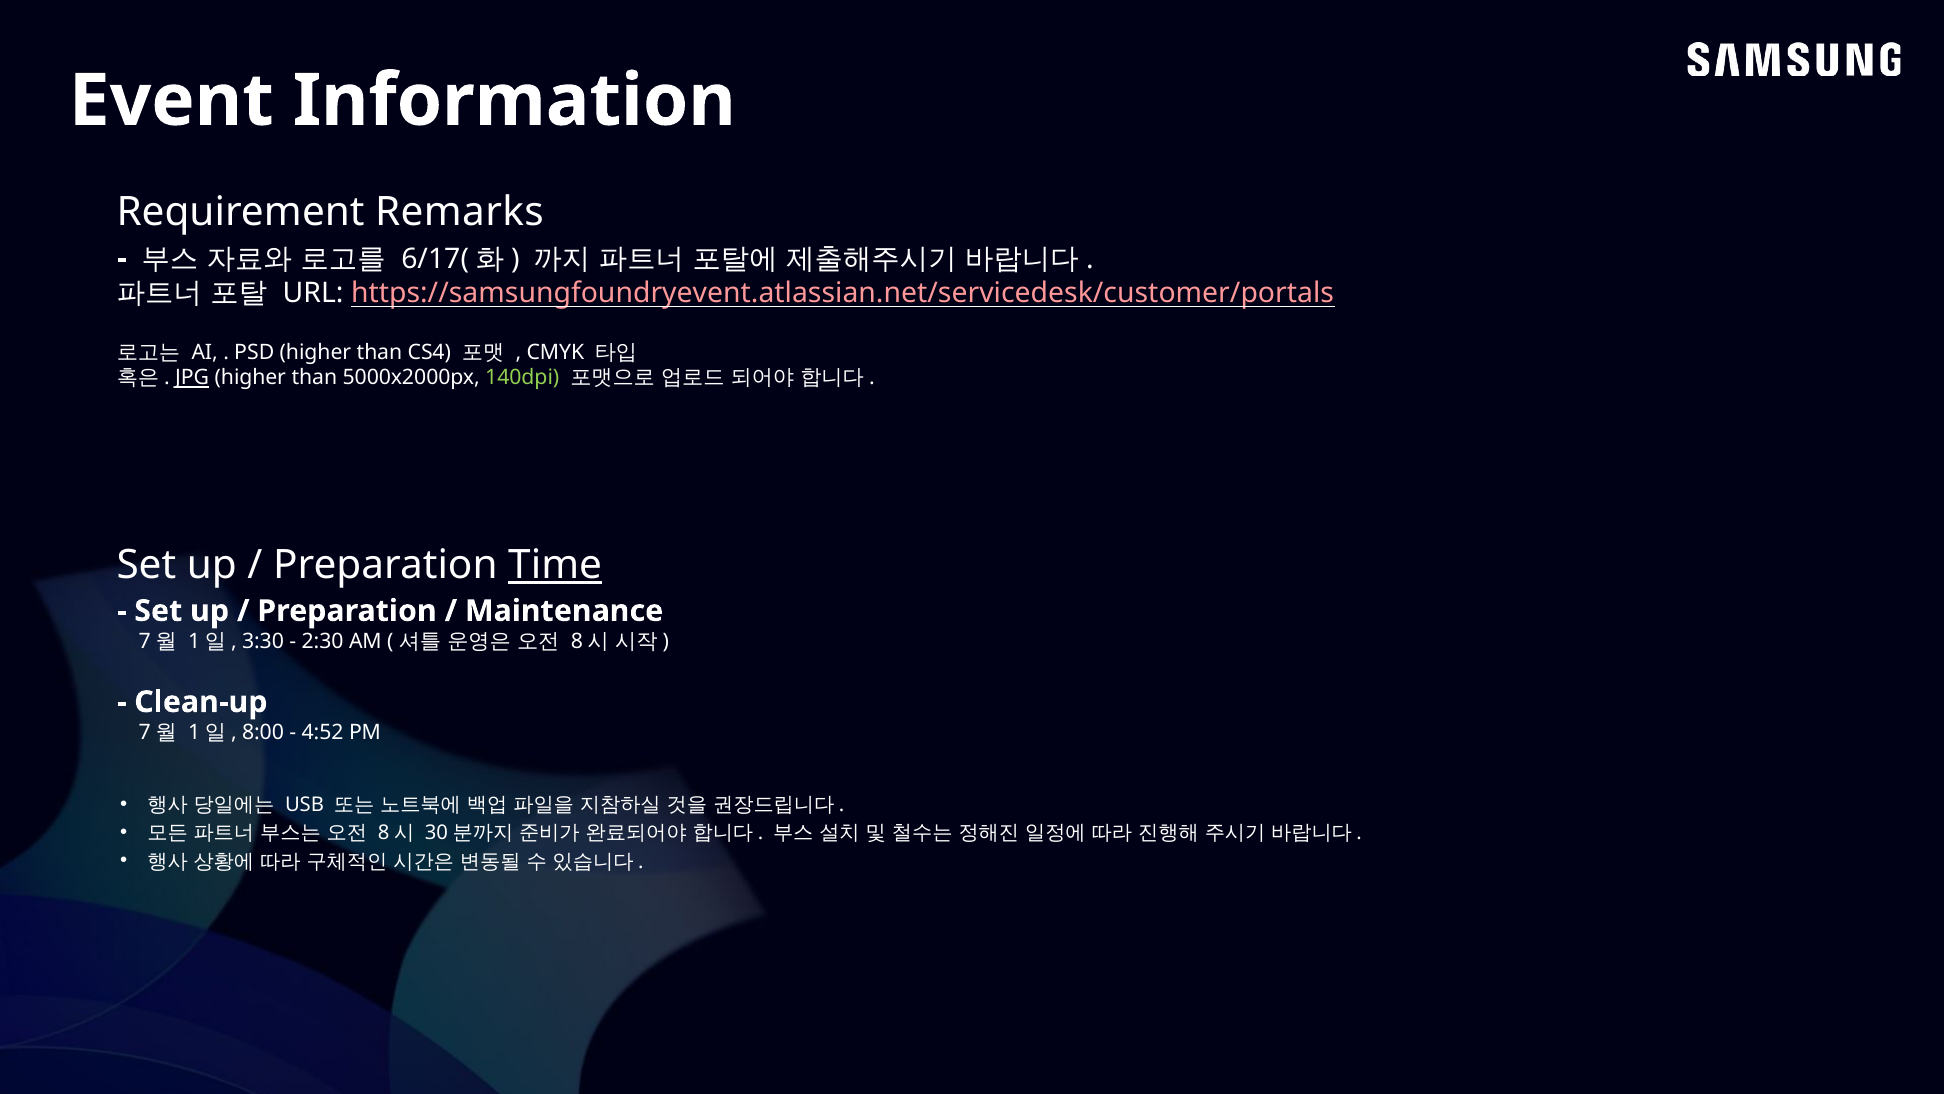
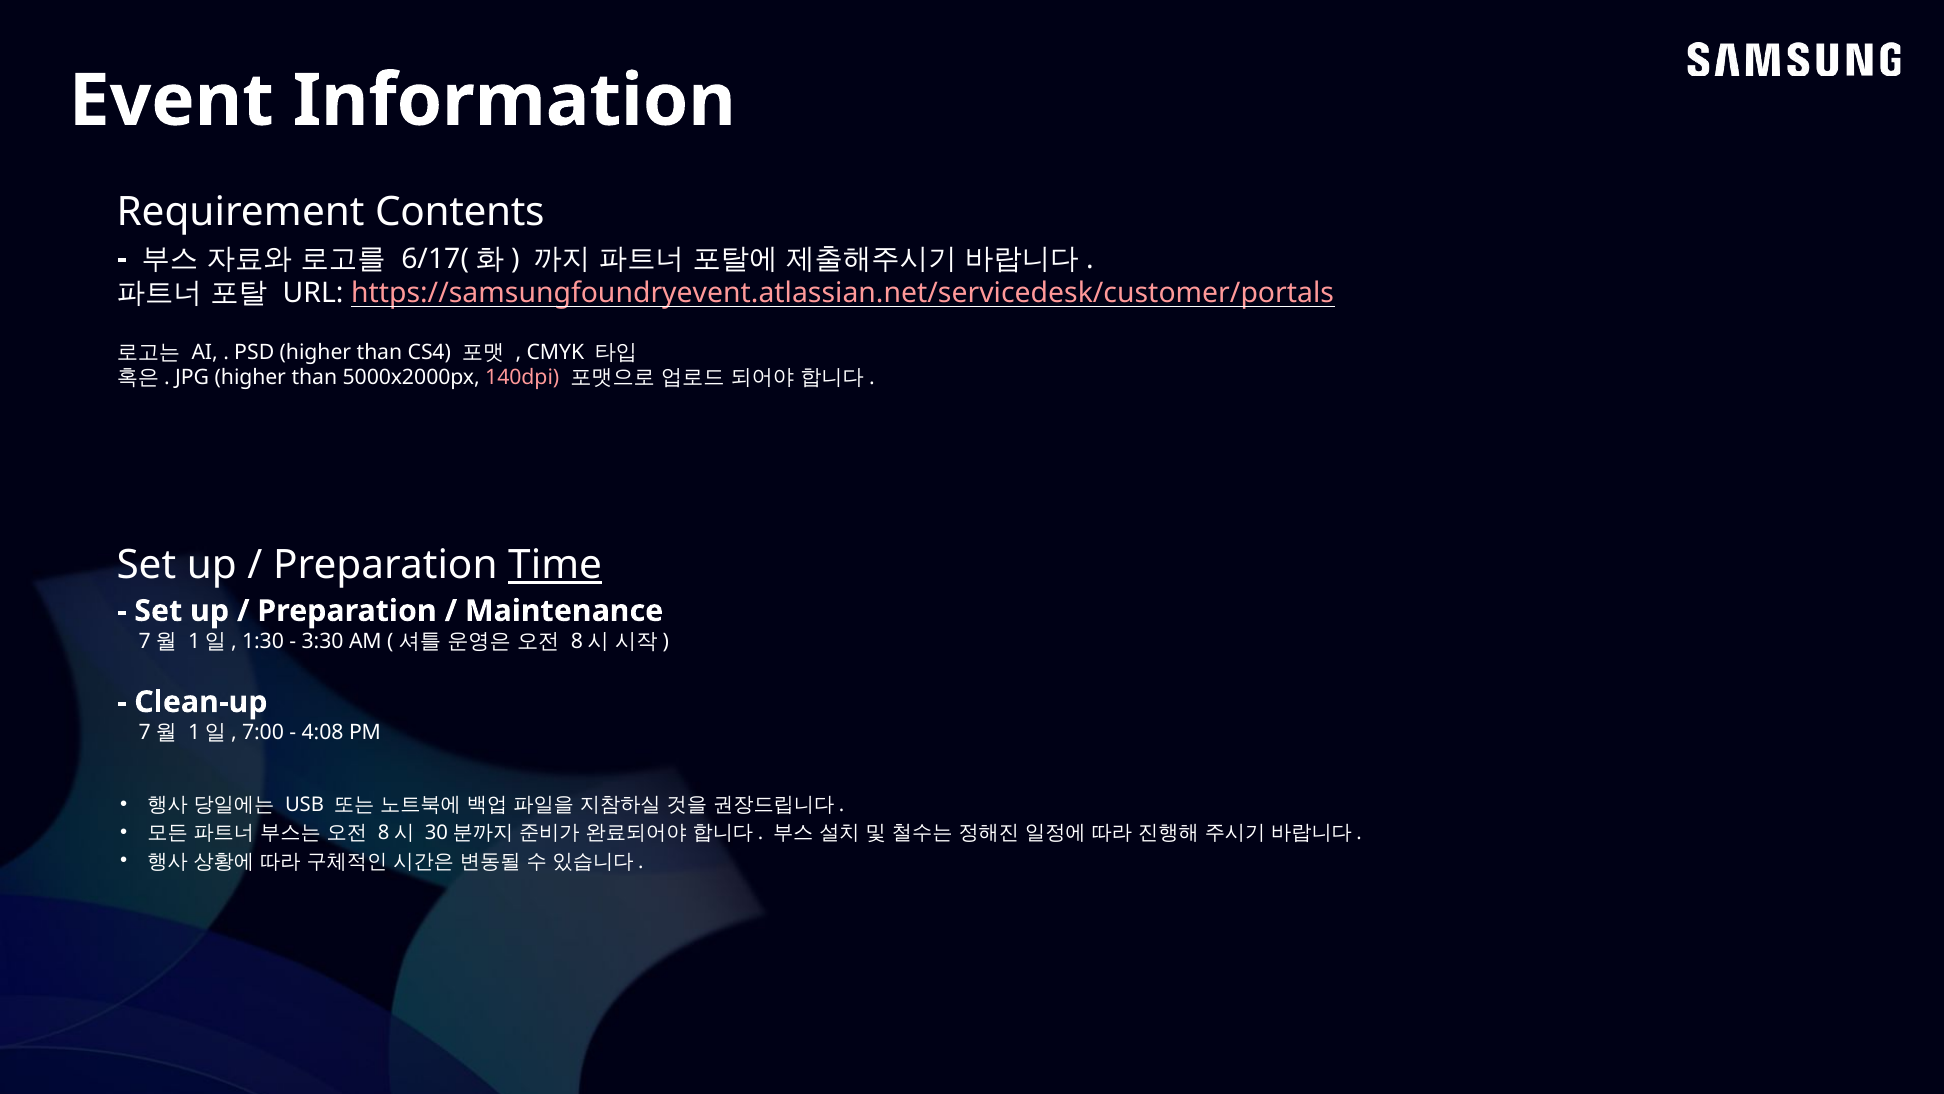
Remarks: Remarks -> Contents (460, 212)
JPG underline: present -> none (192, 378)
140dpi colour: light green -> pink (522, 378)
3:30: 3:30 -> 1:30 (263, 641)
2:30: 2:30 -> 3:30 (323, 641)
8:00: 8:00 -> 7:00 (263, 732)
4:52: 4:52 -> 4:08 (323, 732)
